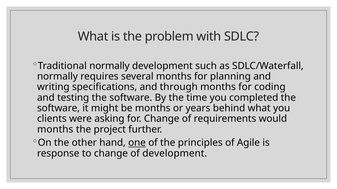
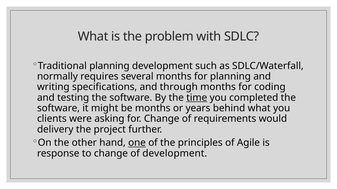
Traditional normally: normally -> planning (109, 66)
time underline: none -> present (197, 98)
months: months -> delivery (55, 130)
